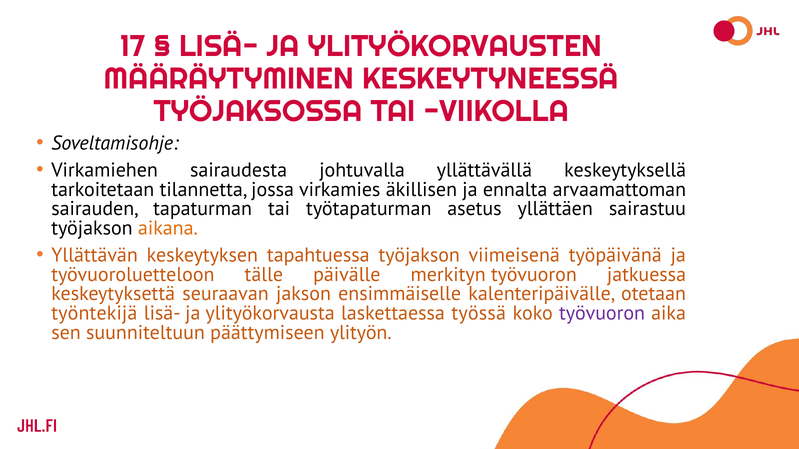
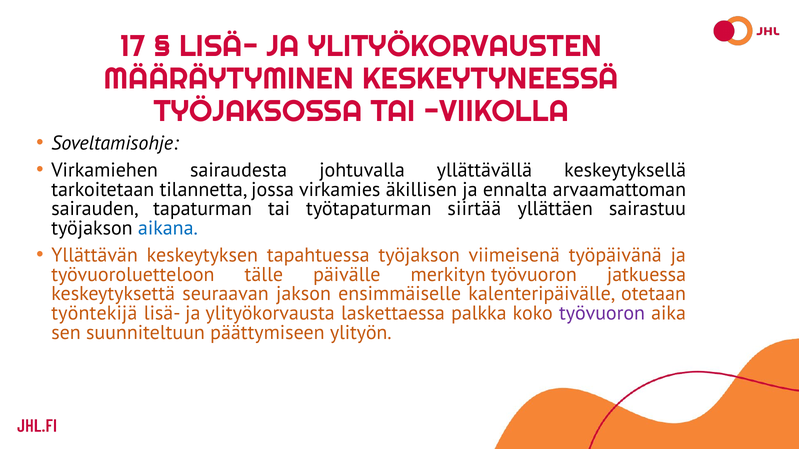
asetus: asetus -> siirtää (474, 209)
aikana colour: orange -> blue (168, 228)
työssä: työssä -> palkka (479, 314)
